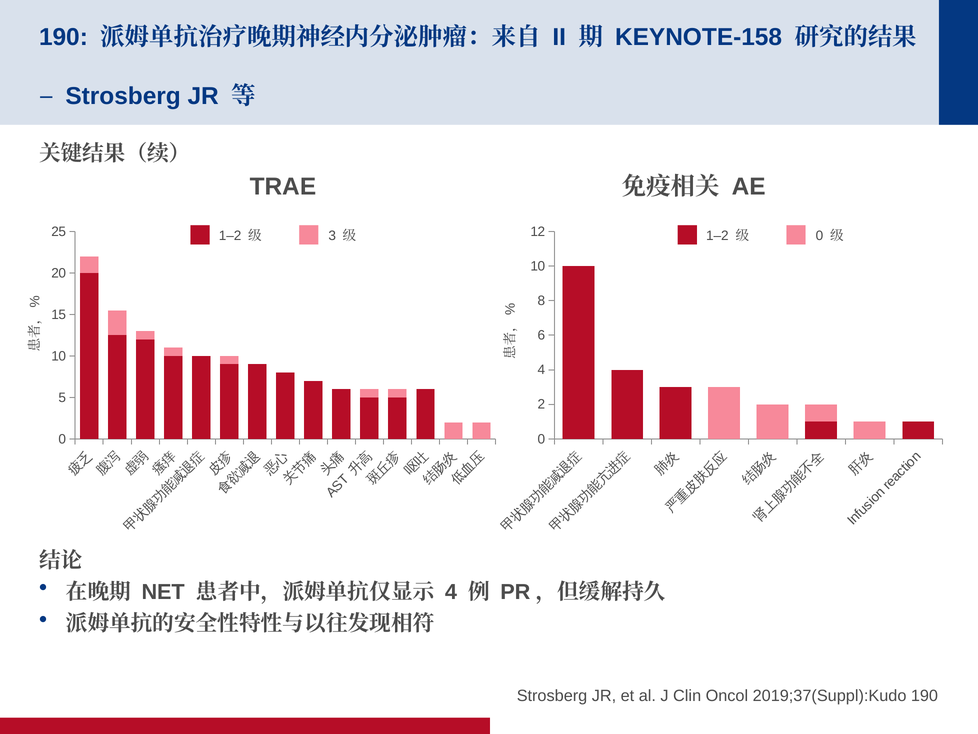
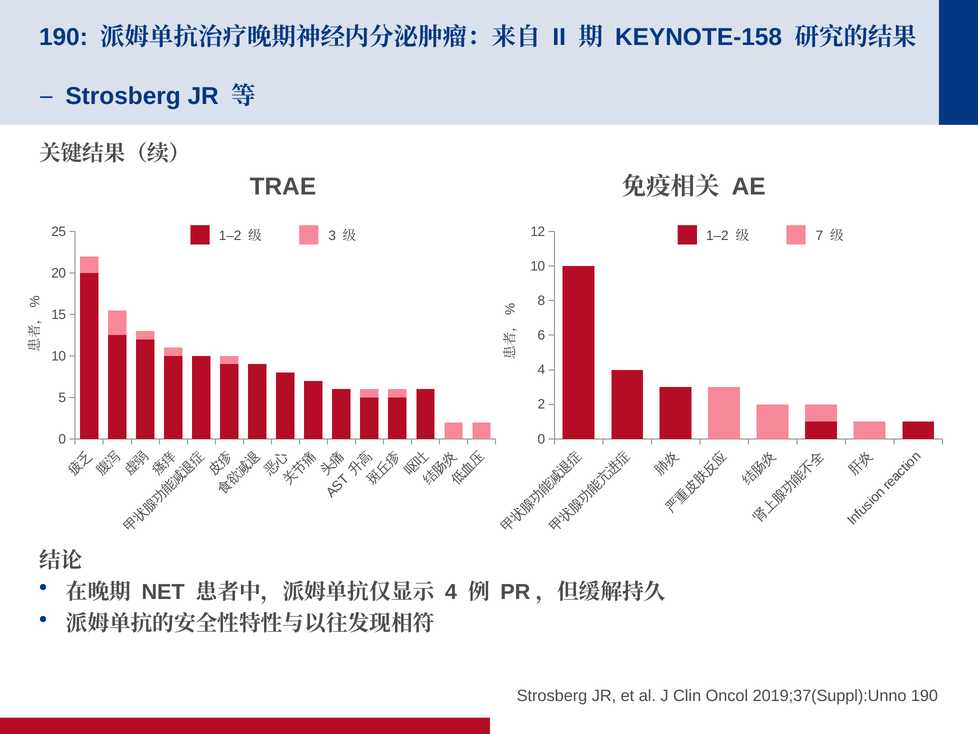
0: 0 -> 7 (819, 235)
2019;37(Suppl):Kudo: 2019;37(Suppl):Kudo -> 2019;37(Suppl):Unno (830, 695)
